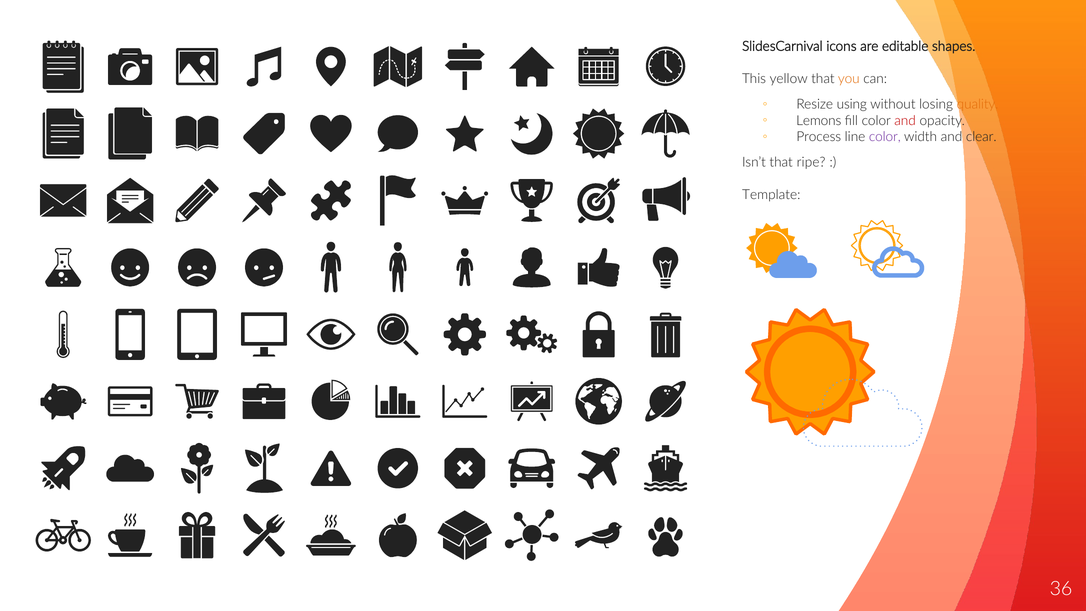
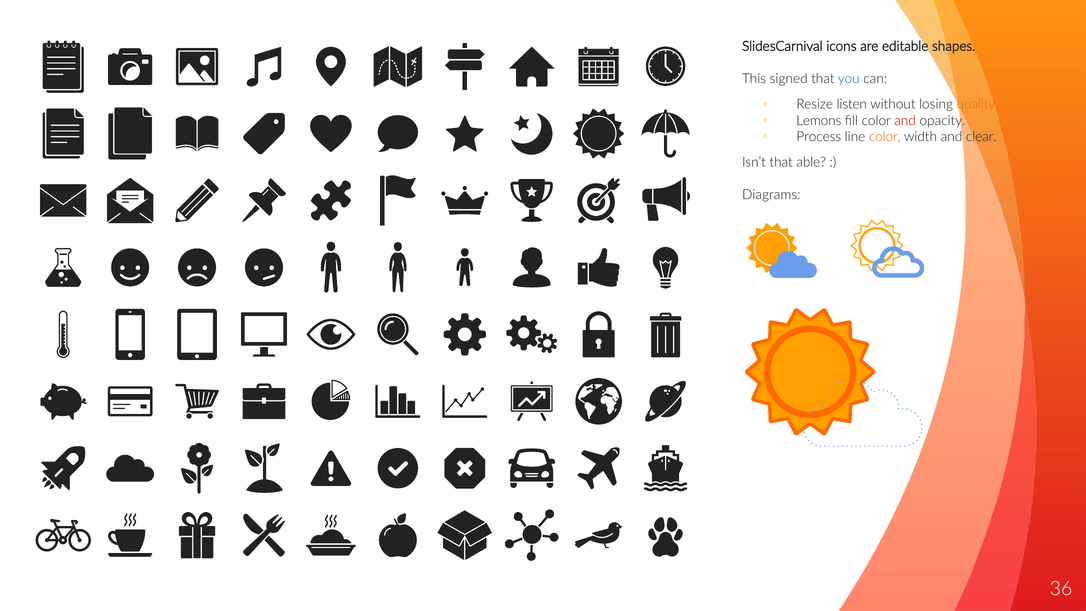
yellow: yellow -> signed (789, 79)
you colour: orange -> blue (849, 79)
using: using -> listen (852, 104)
color colour: purple -> orange (885, 137)
ripe: ripe -> able (811, 162)
Template: Template -> Diagrams (771, 195)
